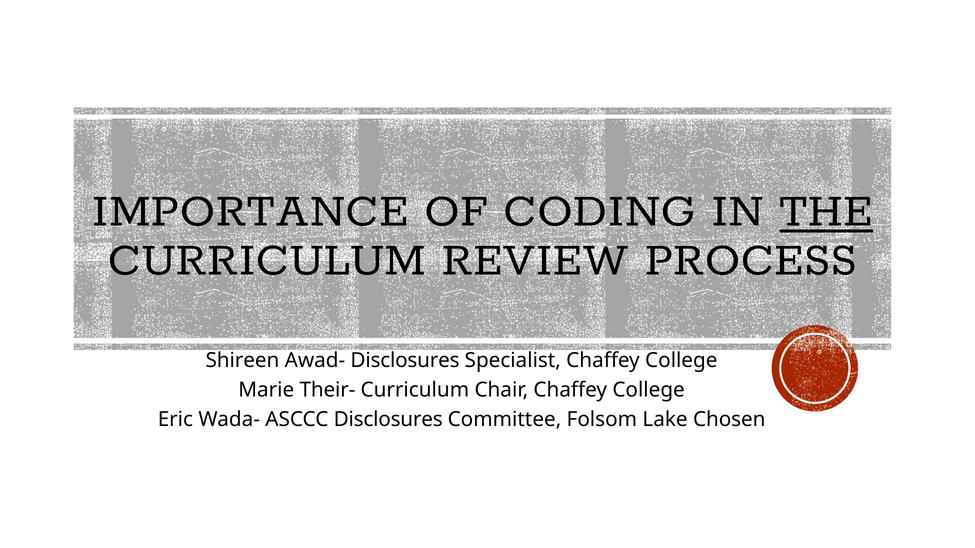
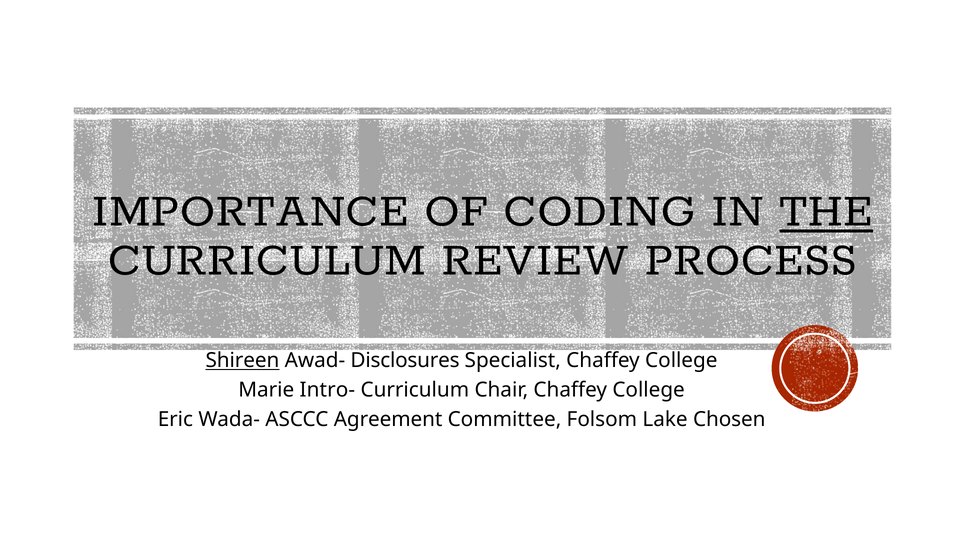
Shireen underline: none -> present (242, 361)
Their-: Their- -> Intro- (327, 390)
ASCCC Disclosures: Disclosures -> Agreement (388, 420)
